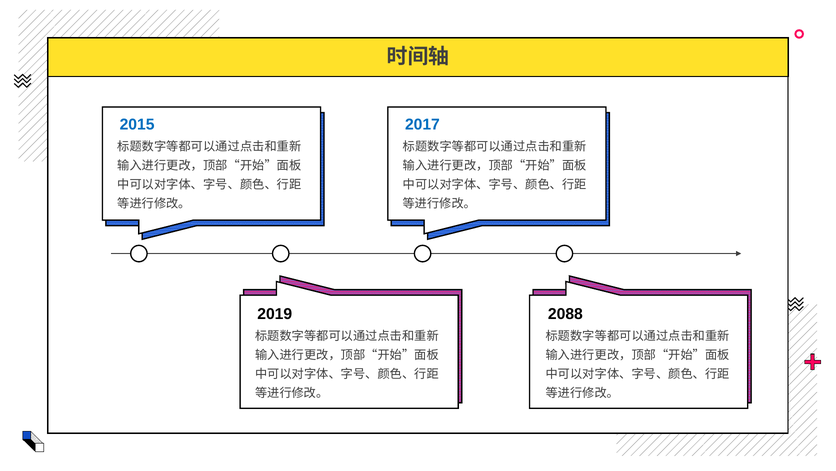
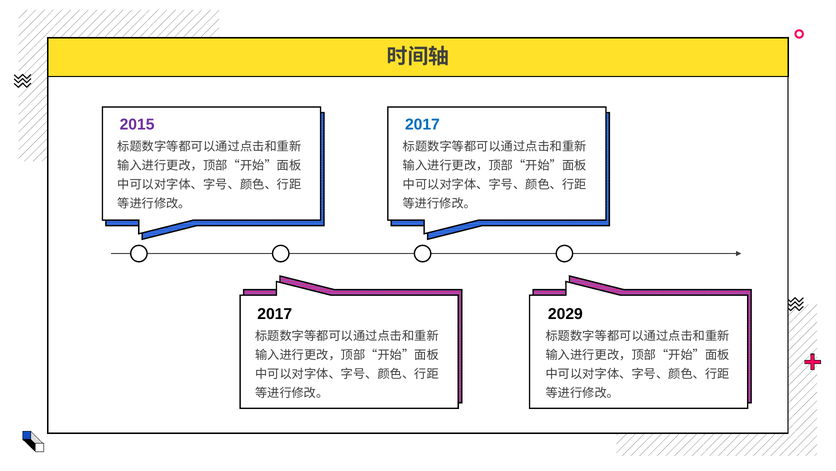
2015 colour: blue -> purple (137, 124)
2019: 2019 -> 2017 (275, 314)
2088: 2088 -> 2029 (565, 314)
